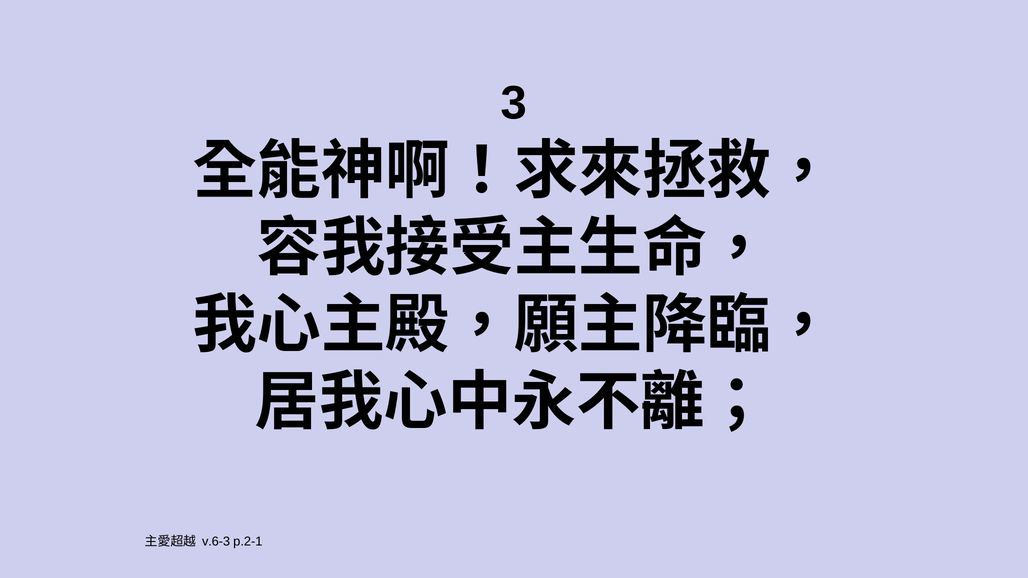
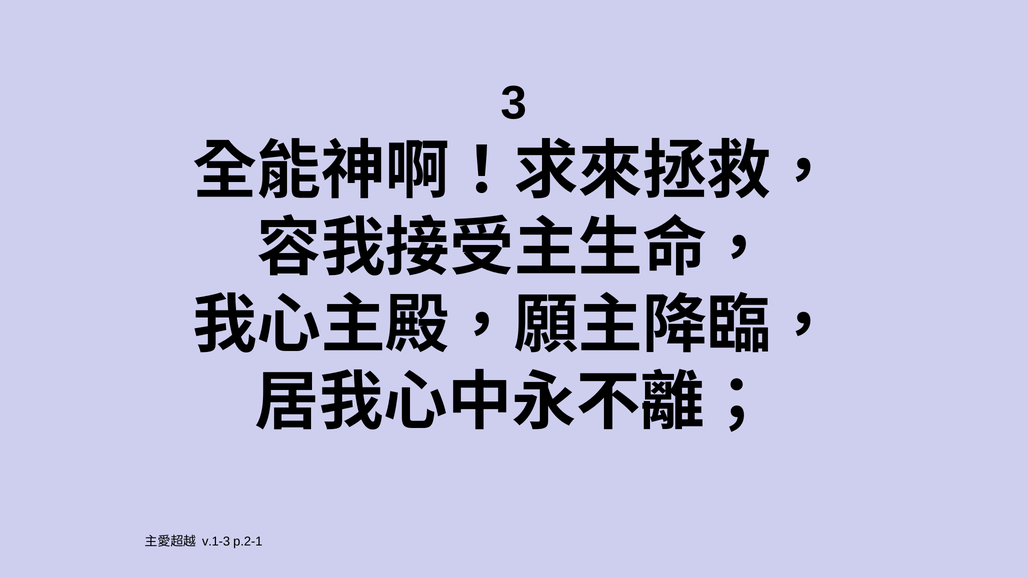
v.6-3: v.6-3 -> v.1-3 (216, 542)
